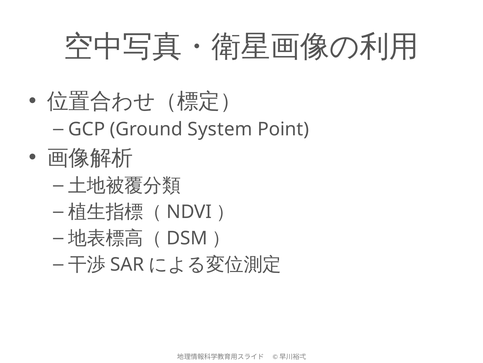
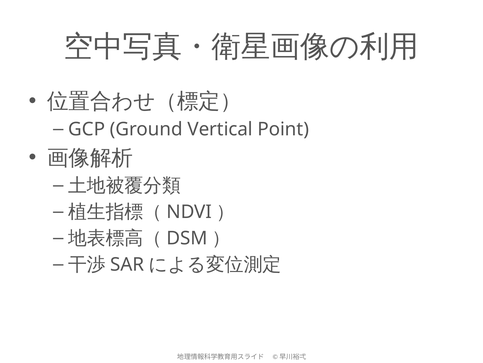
System: System -> Vertical (220, 129)
